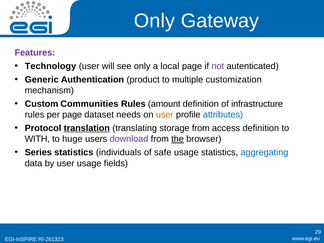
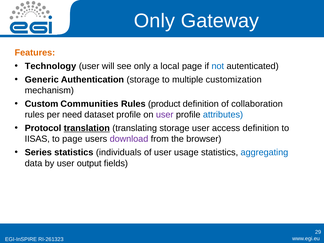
Features colour: purple -> orange (35, 53)
not colour: purple -> blue (218, 66)
Authentication product: product -> storage (143, 80)
amount: amount -> product (164, 104)
infrastructure: infrastructure -> collaboration (257, 104)
per page: page -> need (72, 115)
dataset needs: needs -> profile (129, 115)
user colour: orange -> purple (165, 115)
storage from: from -> user (201, 128)
WITH: WITH -> IISAS (37, 139)
to huge: huge -> page (72, 139)
the underline: present -> none (178, 139)
of safe: safe -> user (163, 153)
user usage: usage -> output (89, 163)
